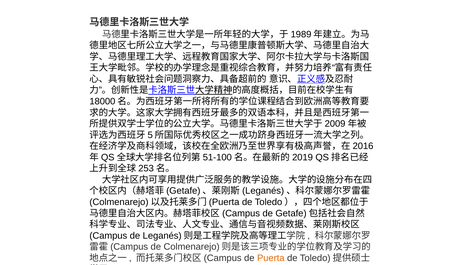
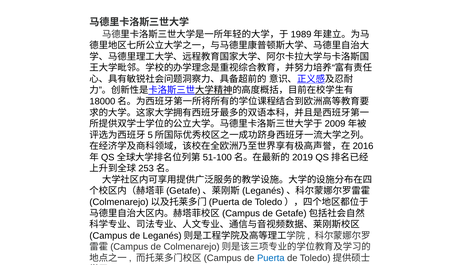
Puerta colour: orange -> blue (271, 258)
